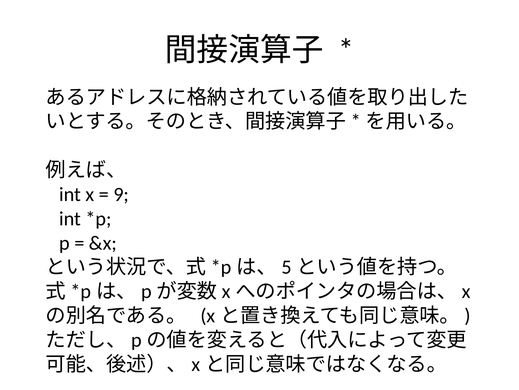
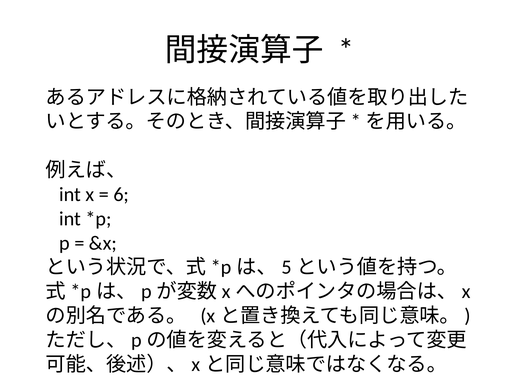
9: 9 -> 6 (121, 194)
